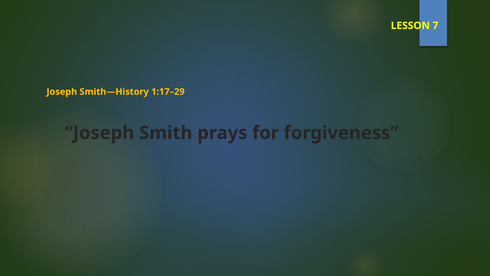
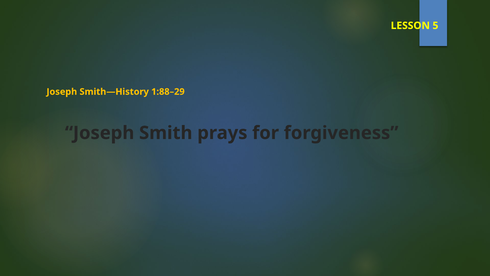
7: 7 -> 5 (435, 26)
1:17–29: 1:17–29 -> 1:88–29 (168, 92)
